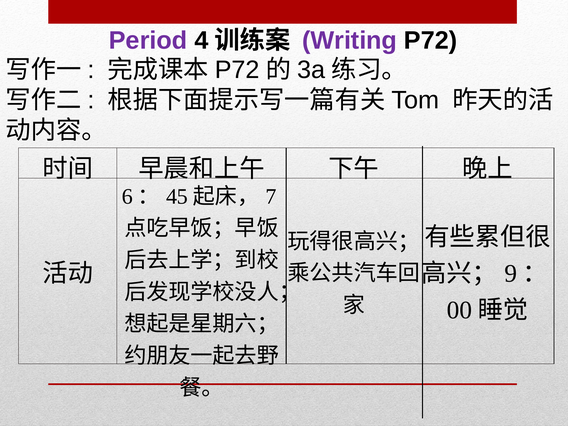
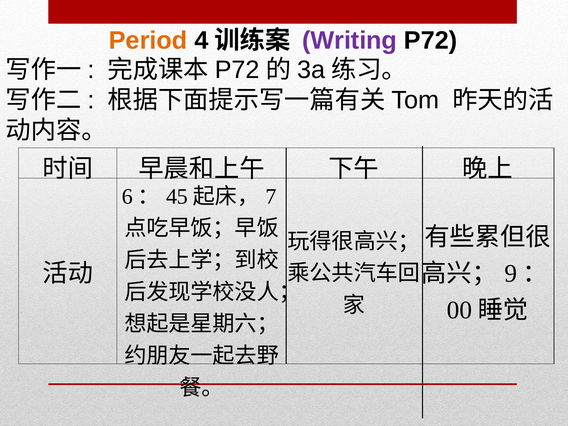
Period colour: purple -> orange (148, 41)
